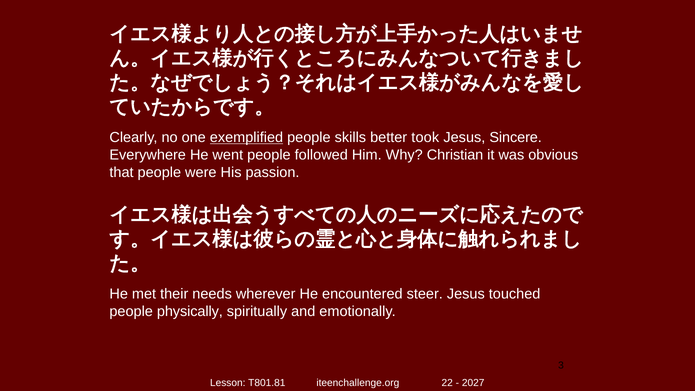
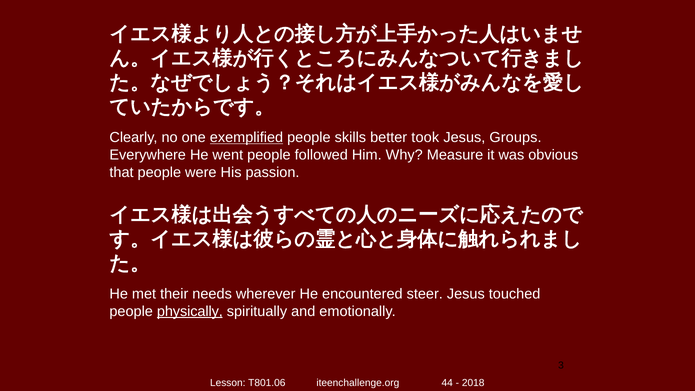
Sincere: Sincere -> Groups (515, 137)
Christian: Christian -> Measure (455, 155)
physically underline: none -> present (190, 311)
T801.81: T801.81 -> T801.06 (267, 383)
22: 22 -> 44 (447, 383)
2027: 2027 -> 2018 (473, 383)
